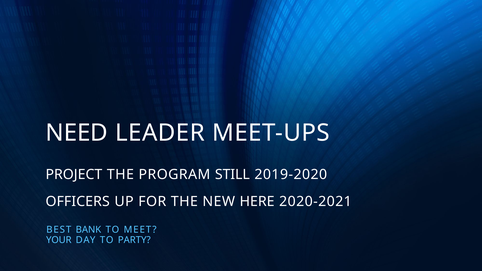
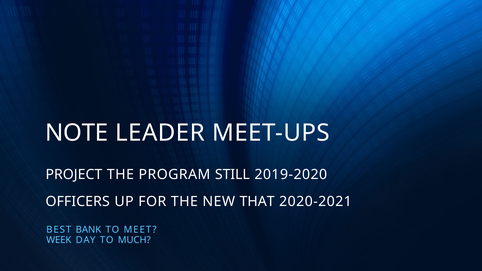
NEED: NEED -> NOTE (77, 133)
HERE: HERE -> THAT (257, 202)
YOUR: YOUR -> WEEK (59, 240)
PARTY: PARTY -> MUCH (134, 240)
